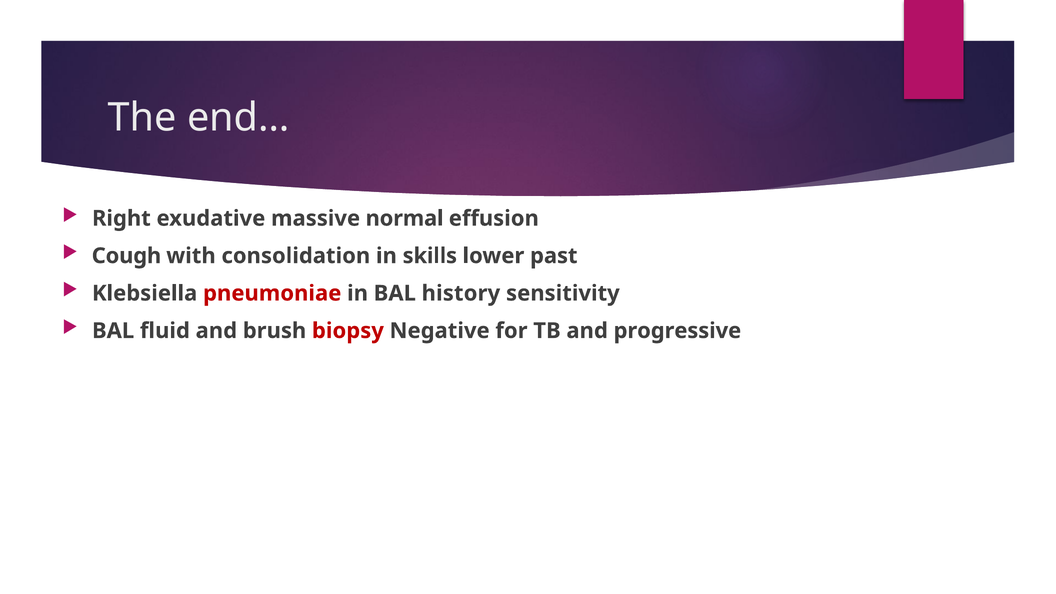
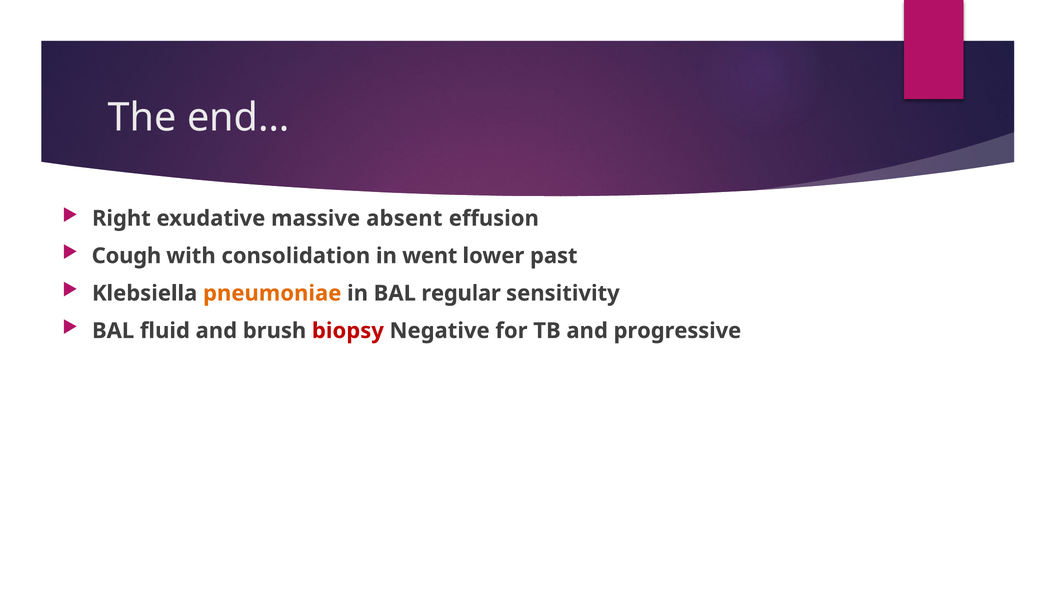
normal: normal -> absent (404, 218)
skills: skills -> went (430, 256)
pneumoniae colour: red -> orange (272, 293)
history: history -> regular (461, 293)
